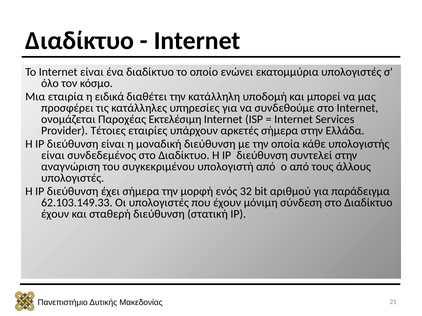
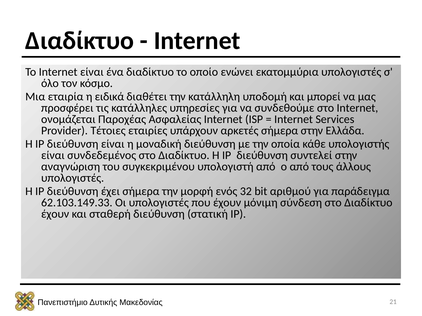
Εκτελέσιμη: Εκτελέσιμη -> Ασφαλείας (175, 119)
